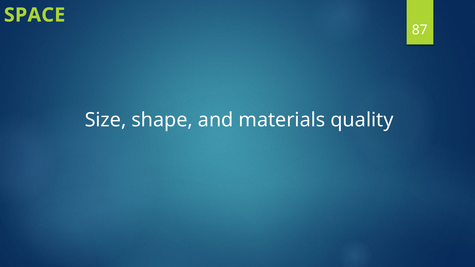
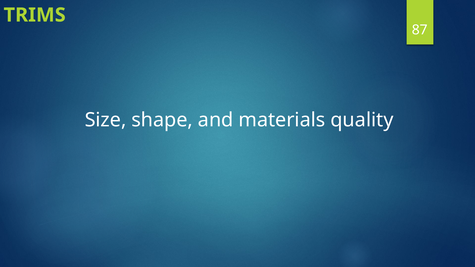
SPACE: SPACE -> TRIMS (35, 15)
